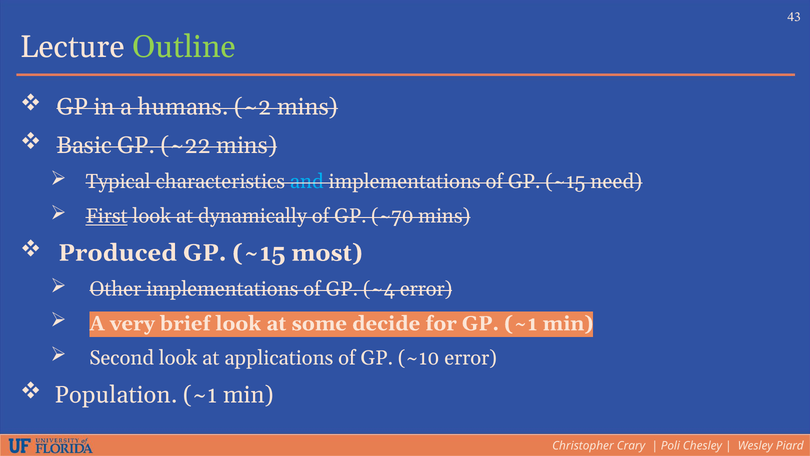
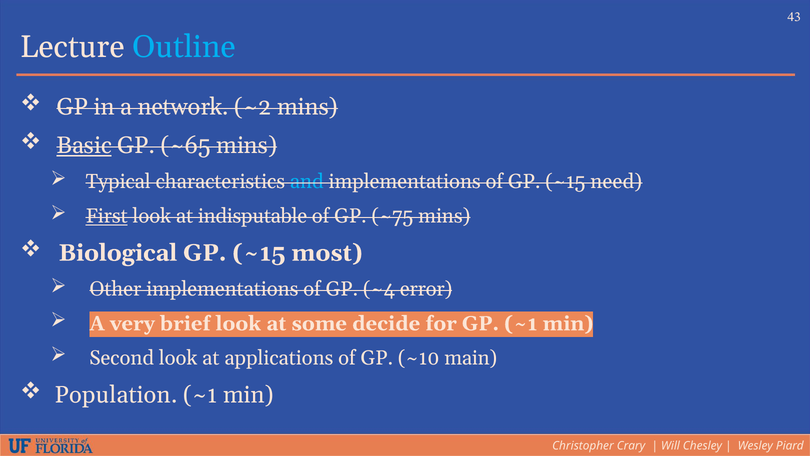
Outline colour: light green -> light blue (184, 47)
humans: humans -> network (183, 107)
Basic underline: none -> present (84, 145)
~22: ~22 -> ~65 (186, 145)
dynamically: dynamically -> indisputable (253, 216)
~70: ~70 -> ~75 (392, 216)
Produced: Produced -> Biological (118, 253)
~10 error: error -> main (471, 358)
Poli: Poli -> Will (670, 446)
